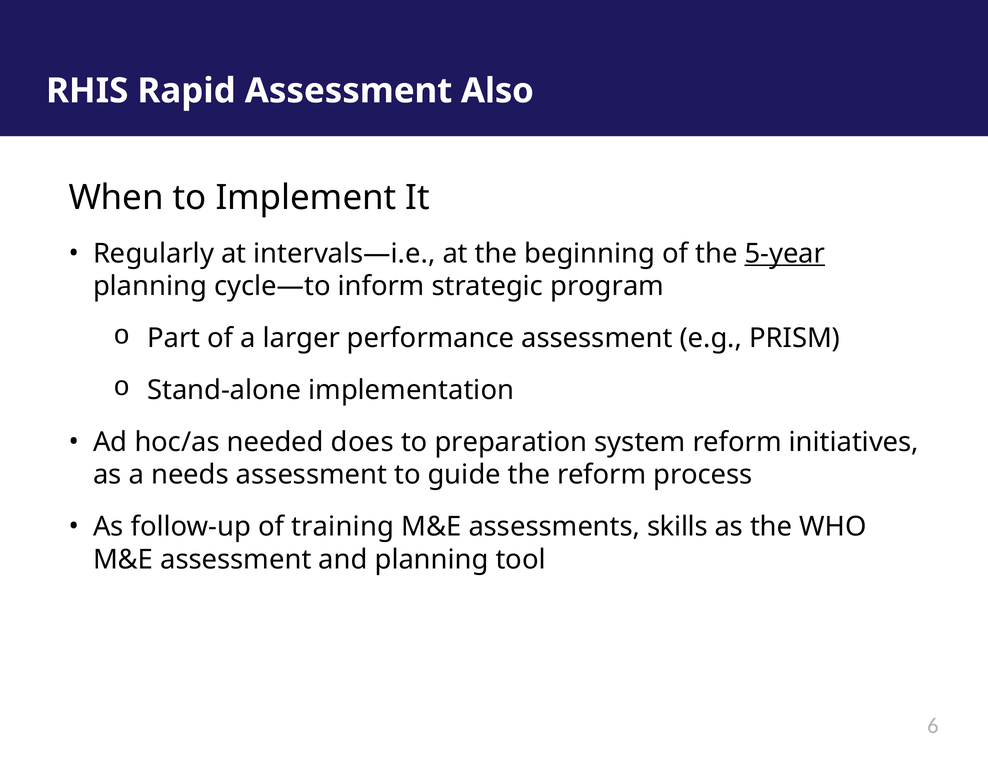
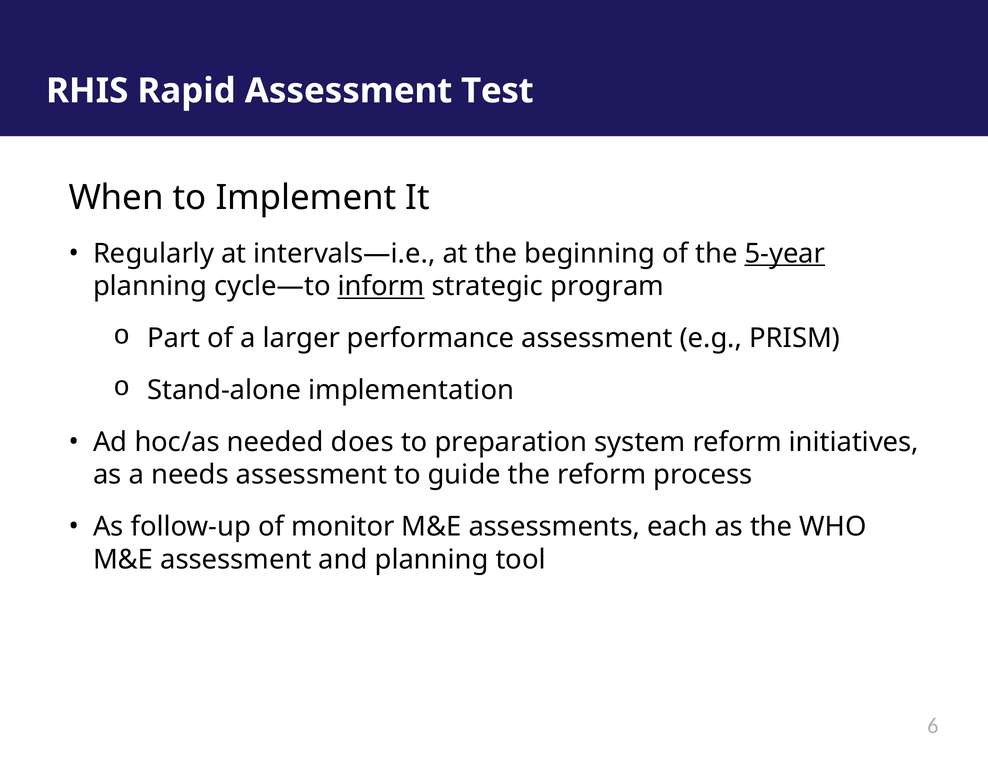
Also: Also -> Test (497, 91)
inform underline: none -> present (381, 286)
training: training -> monitor (343, 526)
skills: skills -> each (677, 526)
